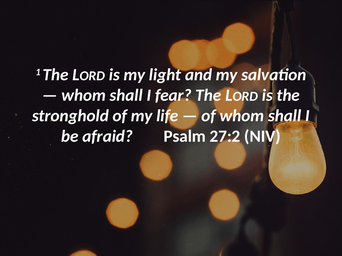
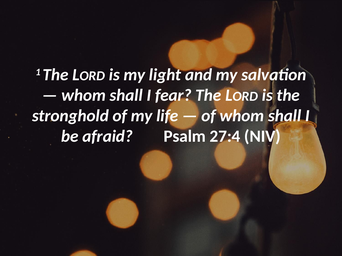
27:2: 27:2 -> 27:4 (225, 137)
